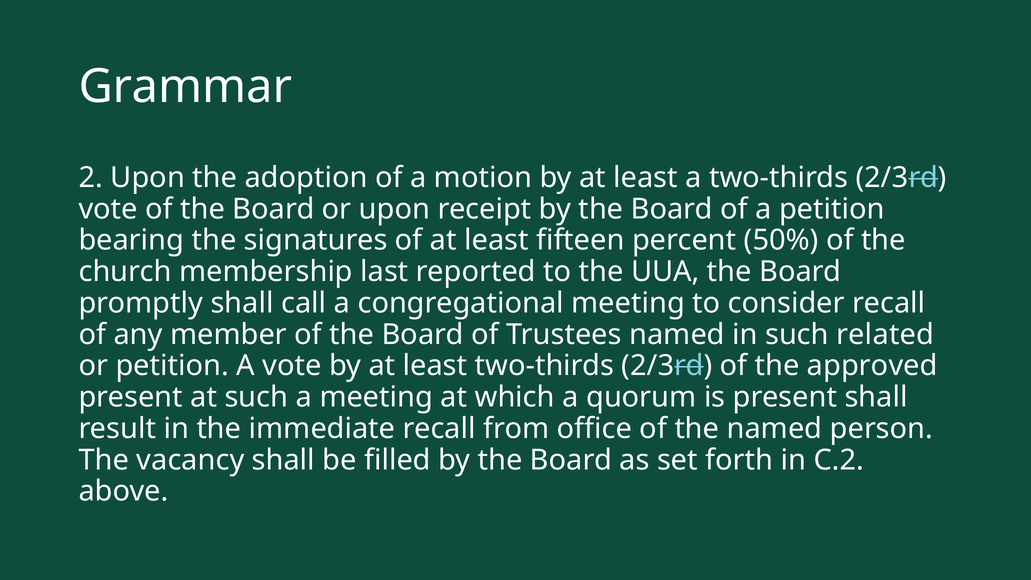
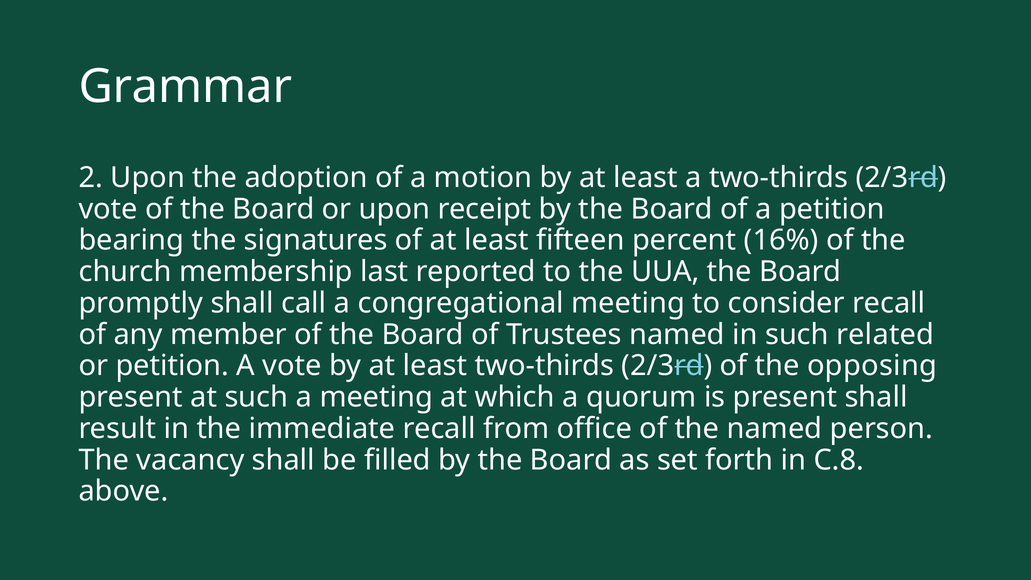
50%: 50% -> 16% (781, 240)
approved: approved -> opposing (872, 366)
C.2: C.2 -> C.8 (839, 460)
